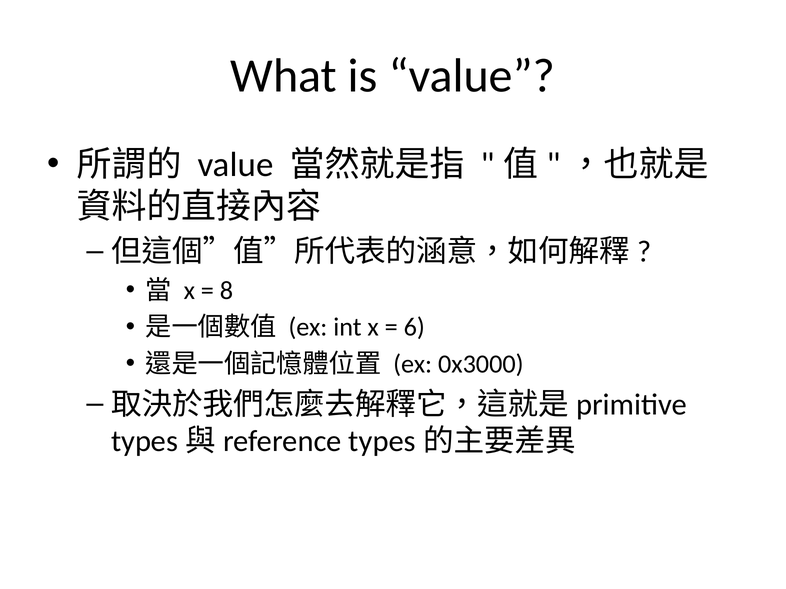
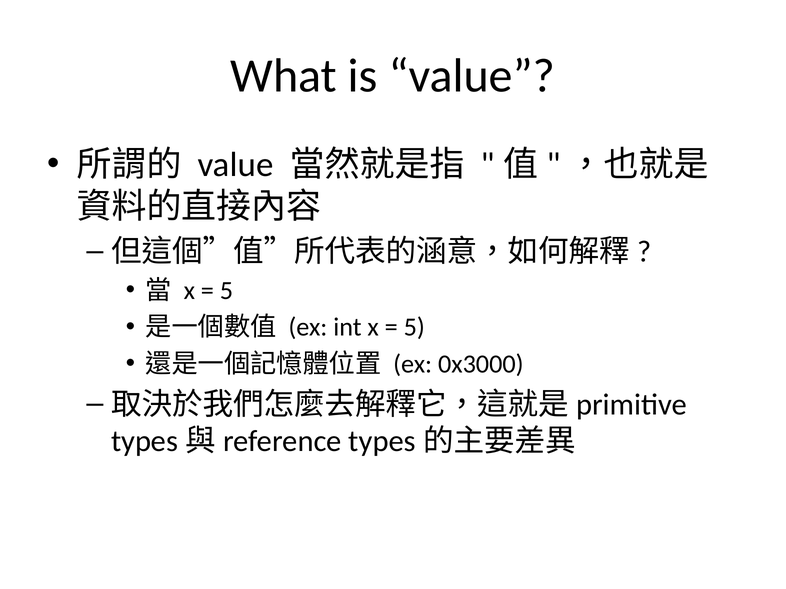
8: 8 -> 5 (226, 291)
6: 6 -> 5 (414, 328)
